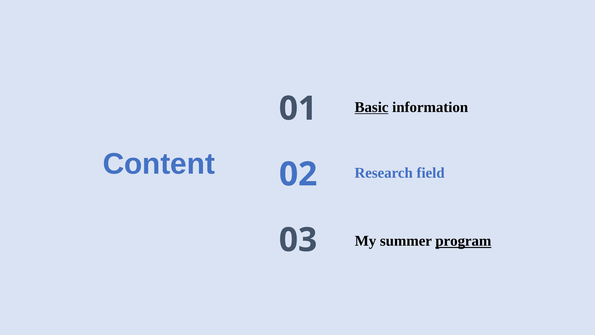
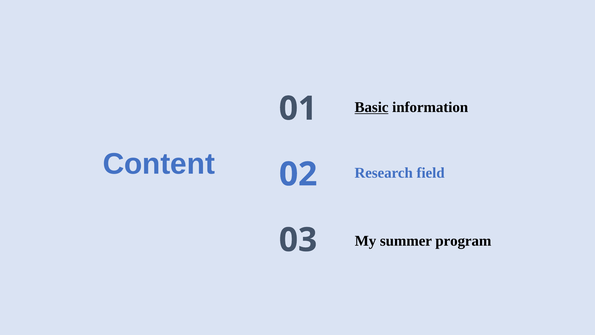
program underline: present -> none (463, 241)
